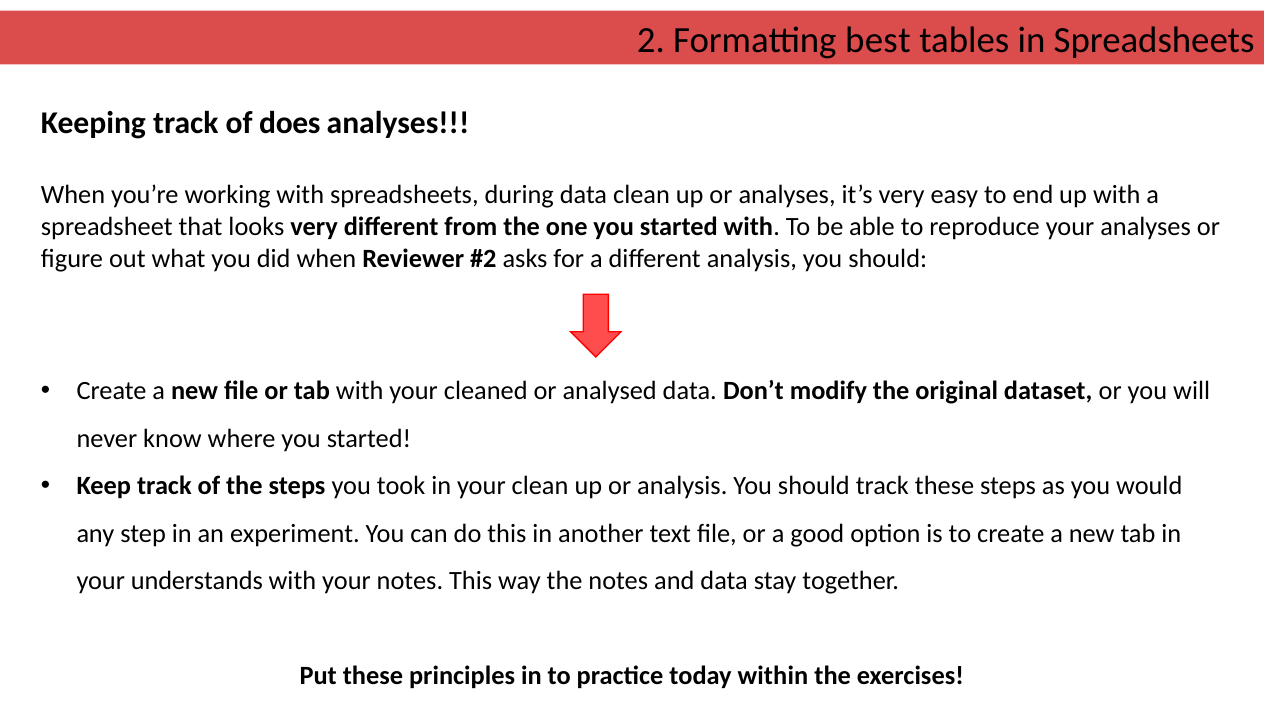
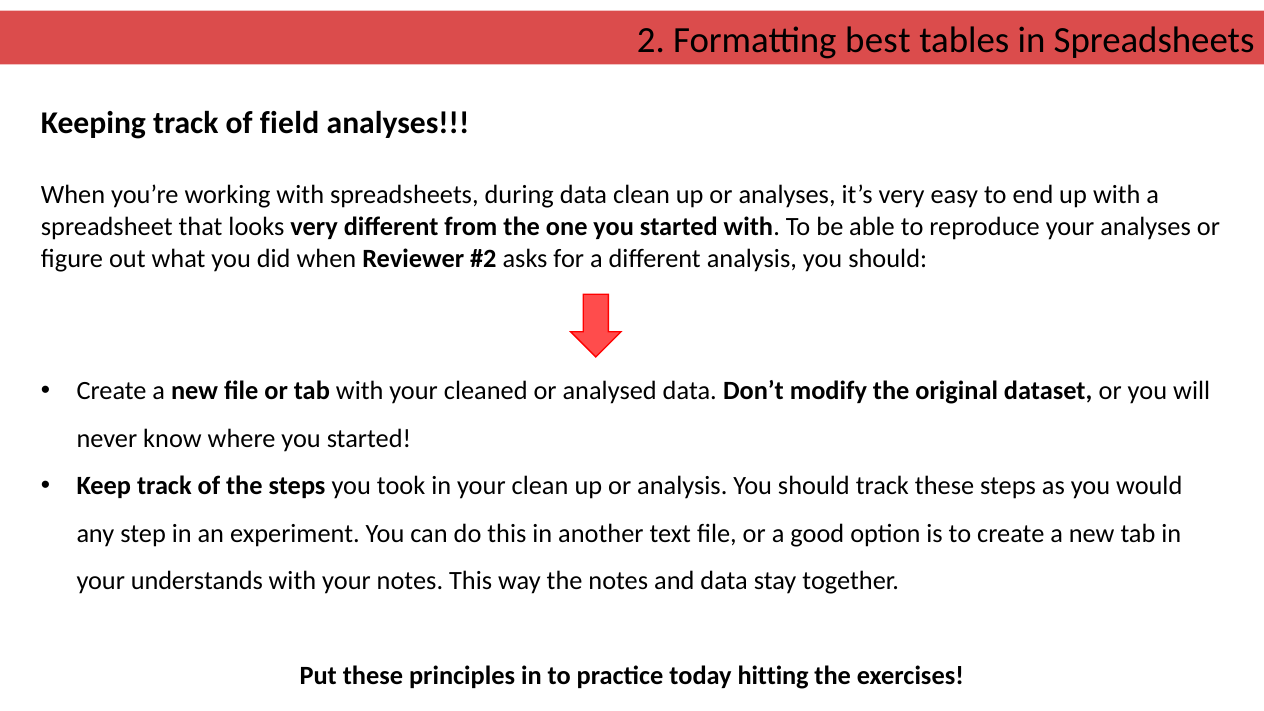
does: does -> field (290, 123)
within: within -> hitting (773, 676)
